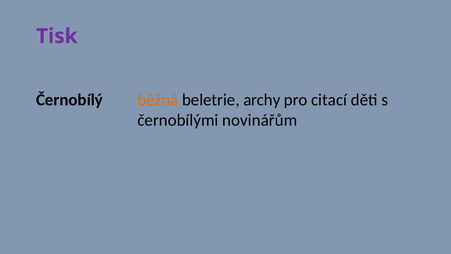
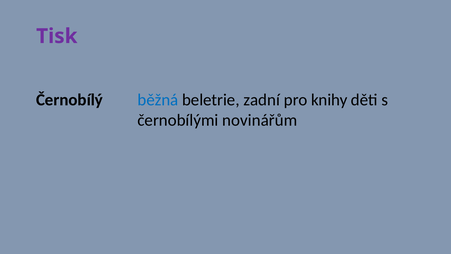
běžná colour: orange -> blue (158, 100)
archy: archy -> zadní (262, 100)
citací: citací -> knihy (329, 100)
